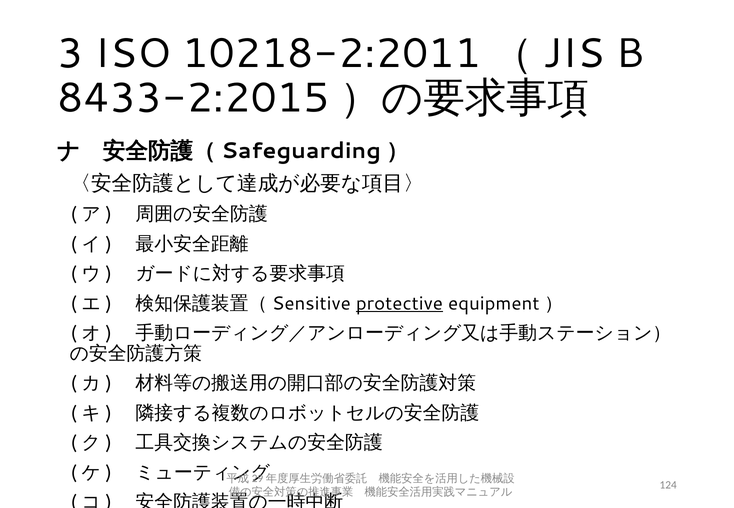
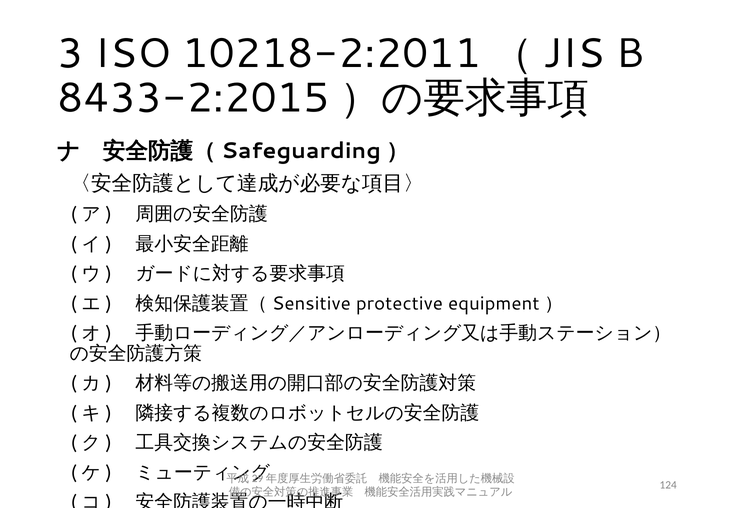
protective underline: present -> none (399, 304)
